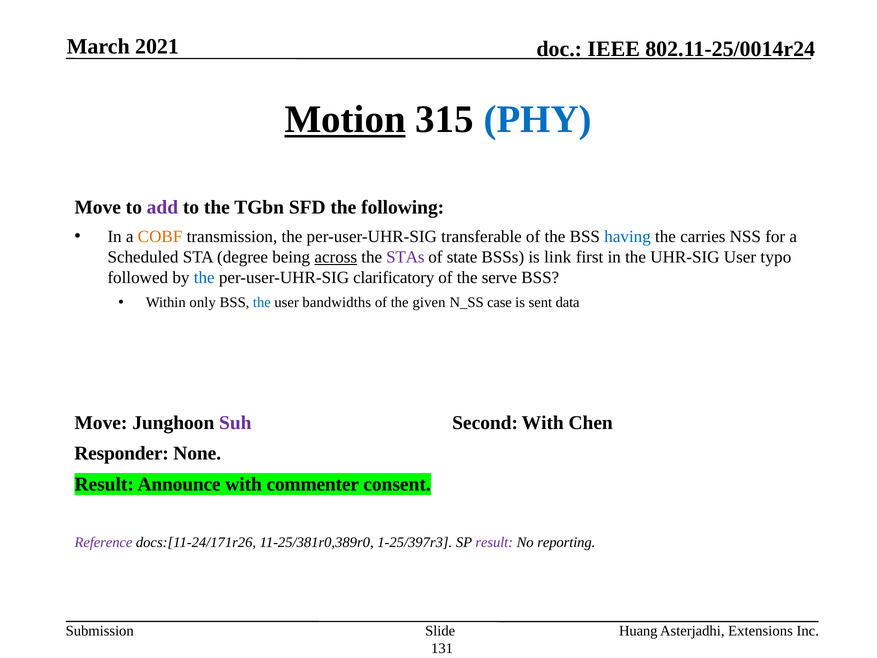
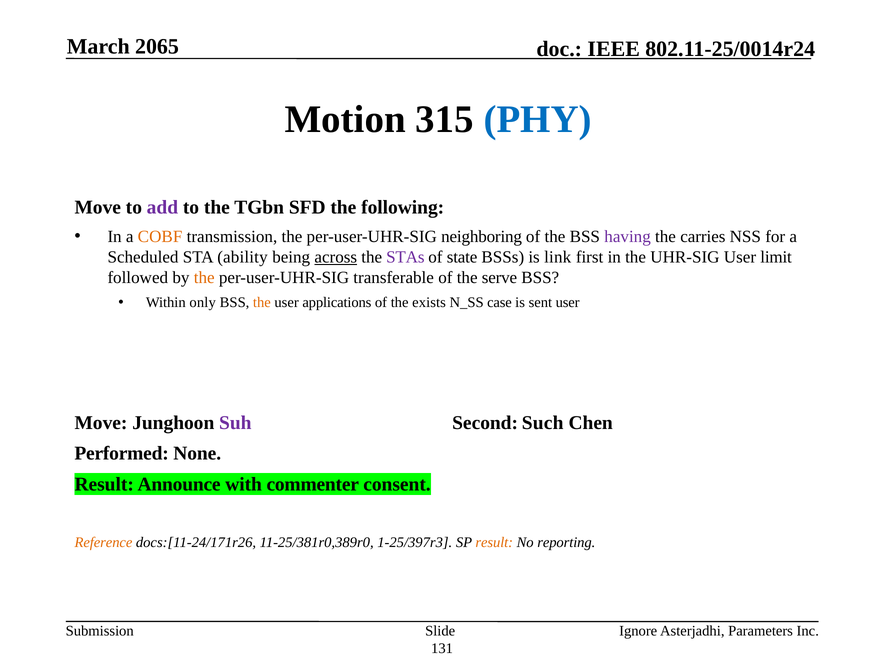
2021: 2021 -> 2065 (157, 46)
Motion underline: present -> none (345, 120)
transferable: transferable -> neighboring (482, 237)
having colour: blue -> purple (628, 237)
degree: degree -> ability (242, 257)
typo: typo -> limit (776, 257)
the colour: blue -> orange (204, 277)
clarificatory: clarificatory -> transferable (394, 277)
the colour: blue -> orange (262, 302)
bandwidths: bandwidths -> applications (337, 302)
given: given -> exists (429, 302)
sent data: data -> user (568, 302)
Second With: With -> Such (543, 423)
Responder: Responder -> Performed (122, 453)
Reference colour: purple -> orange (103, 542)
result colour: purple -> orange (494, 542)
Huang: Huang -> Ignore (638, 631)
Extensions: Extensions -> Parameters (761, 631)
